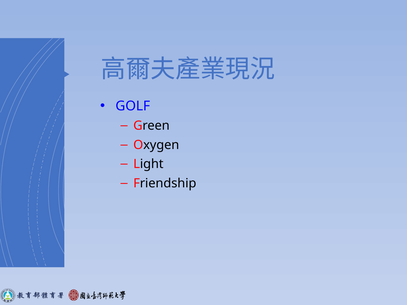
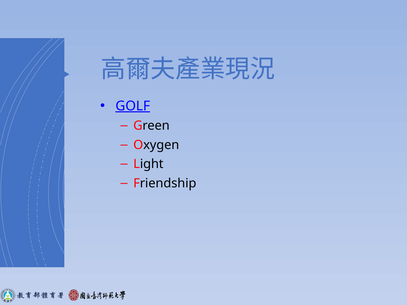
GOLF underline: none -> present (133, 106)
